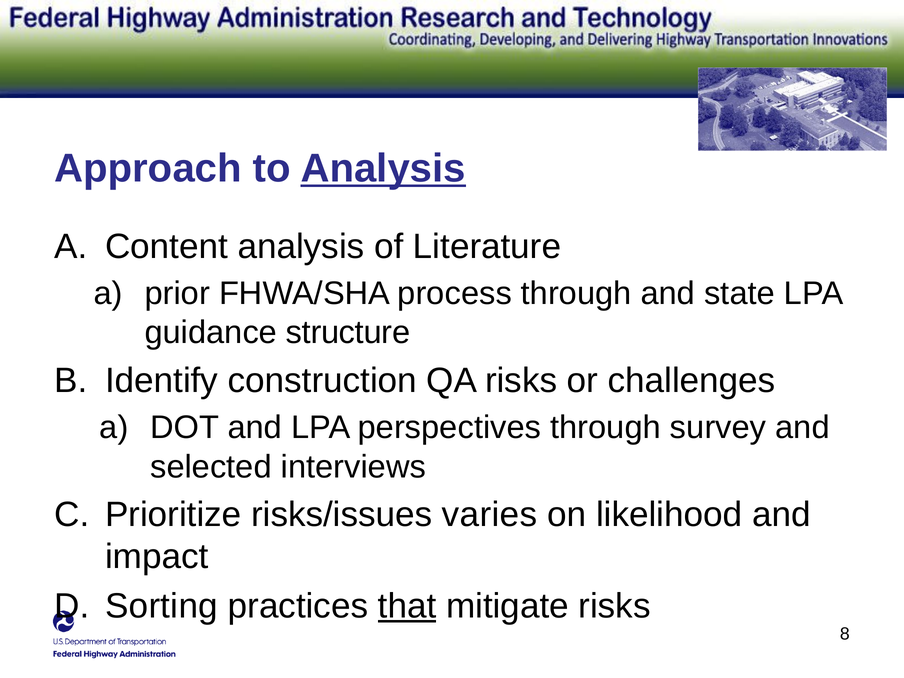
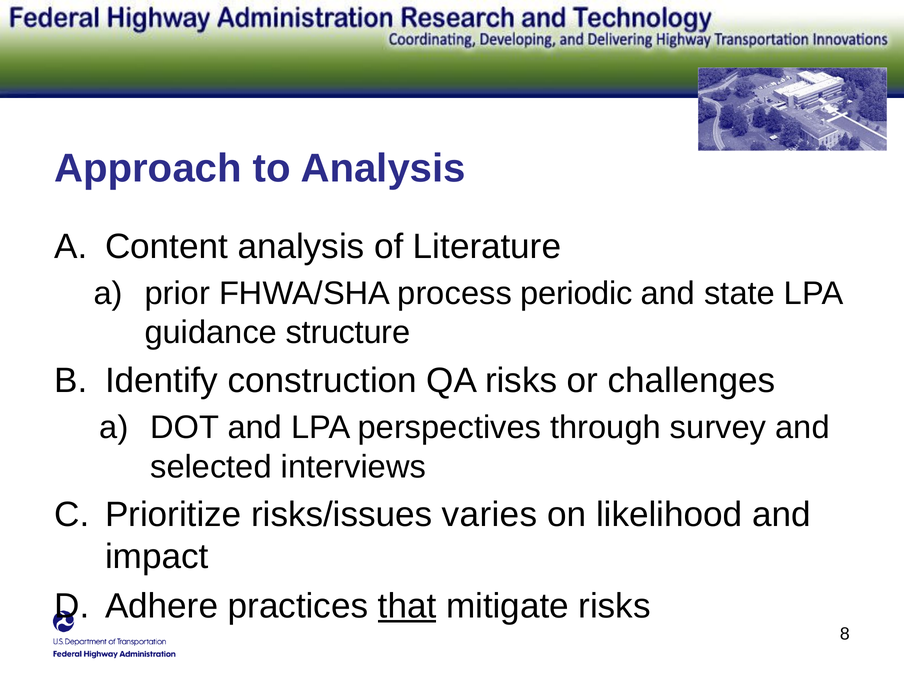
Analysis underline: present -> none (383, 169)
process through: through -> periodic (576, 294)
Sorting: Sorting -> Adhere (162, 606)
